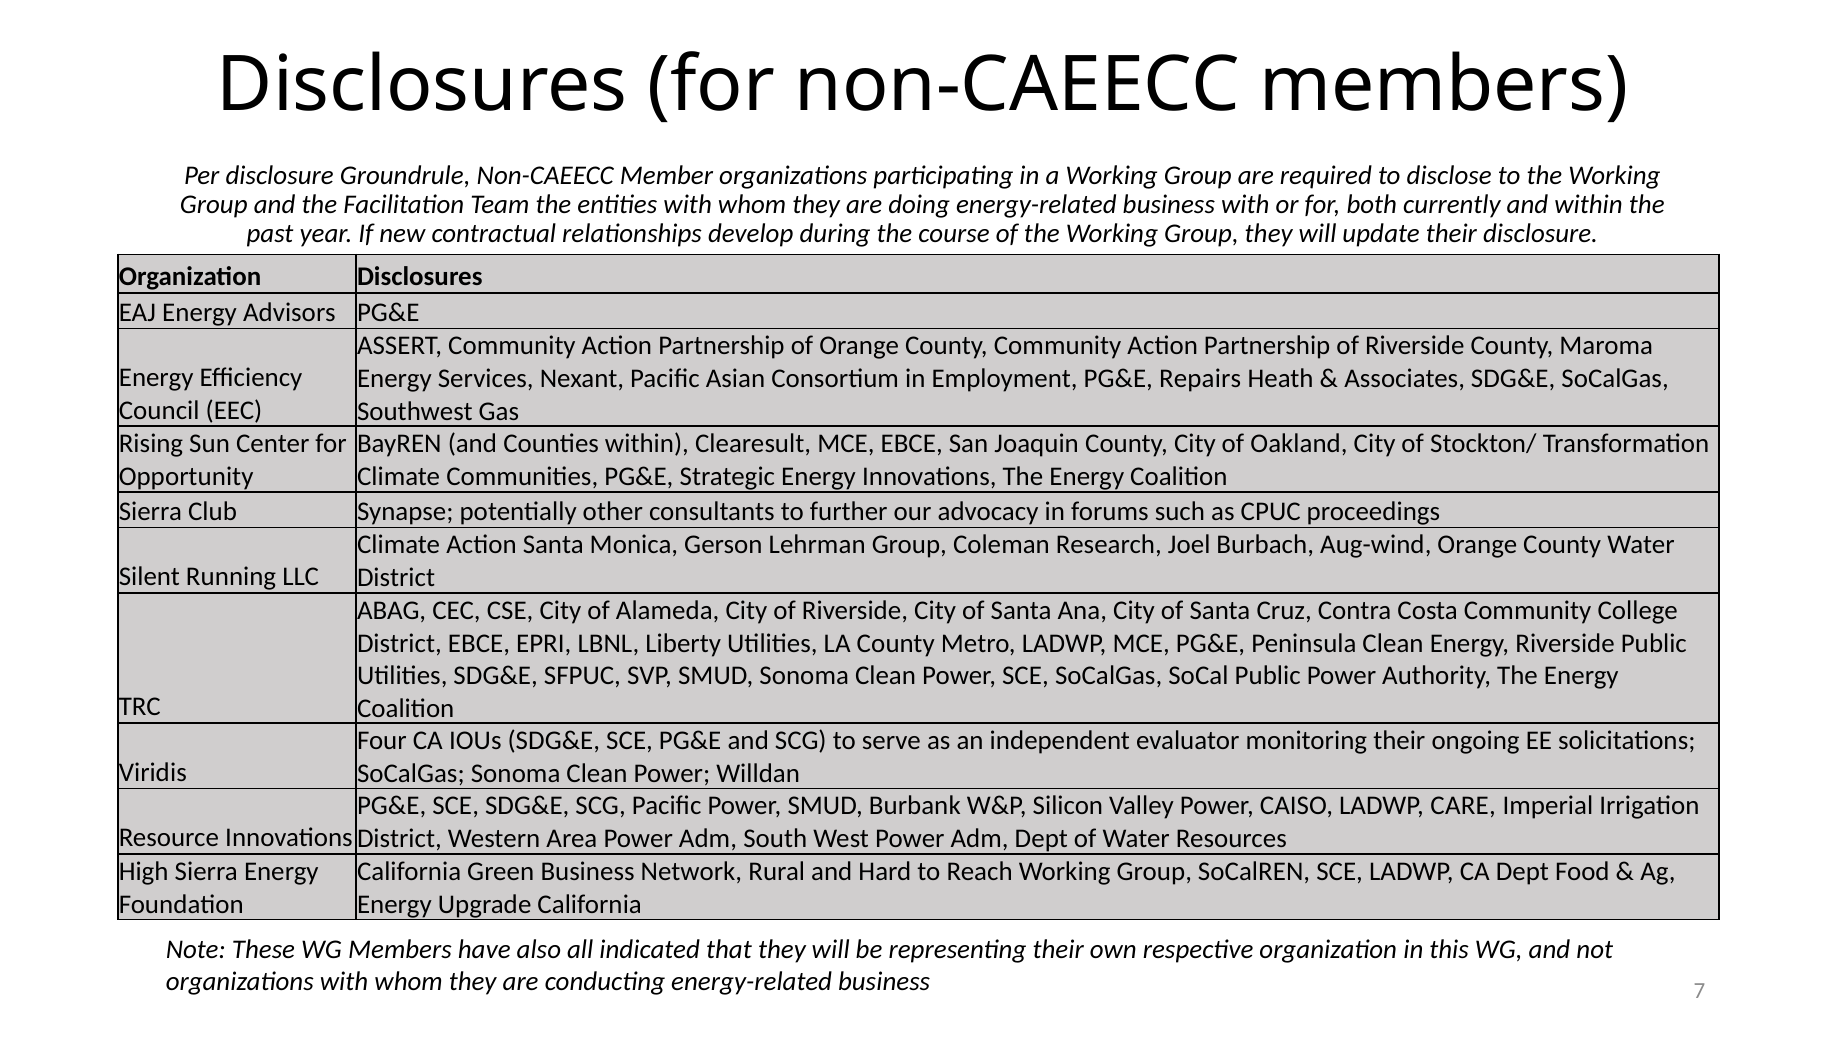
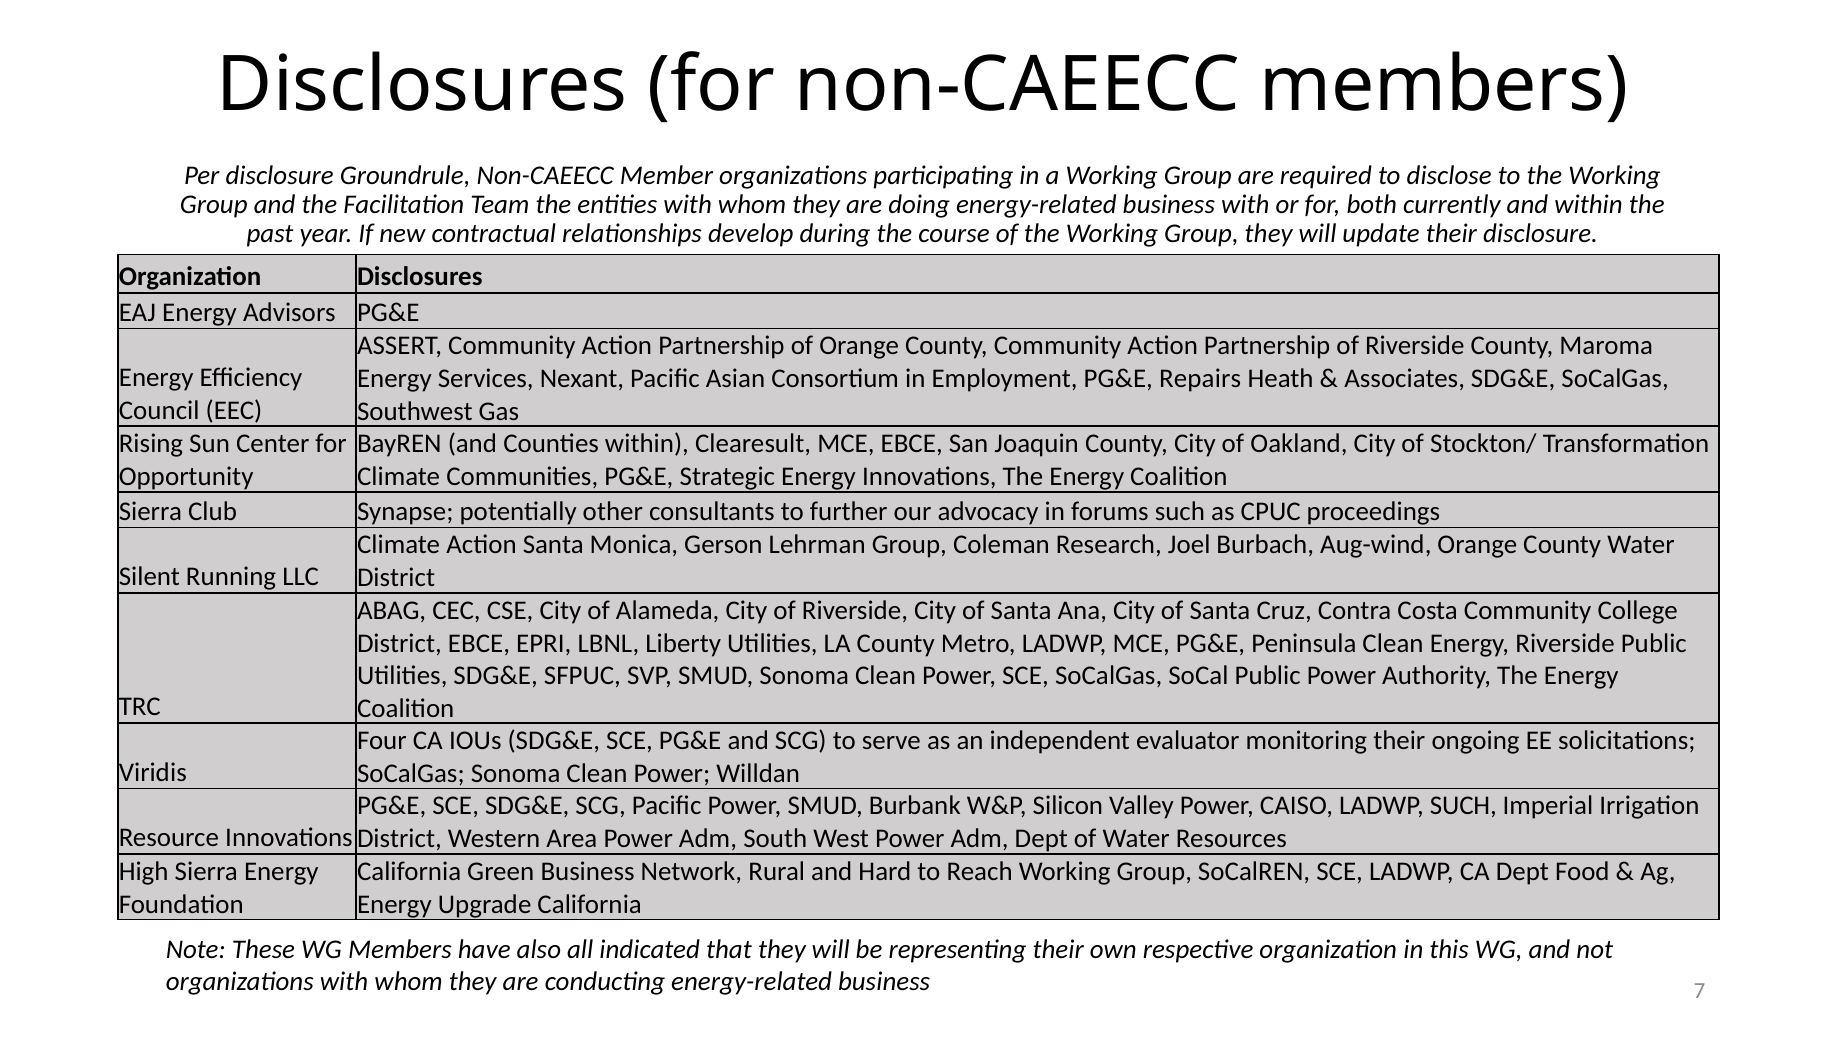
LADWP CARE: CARE -> SUCH (1463, 806)
